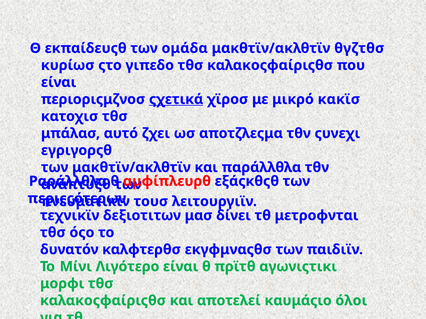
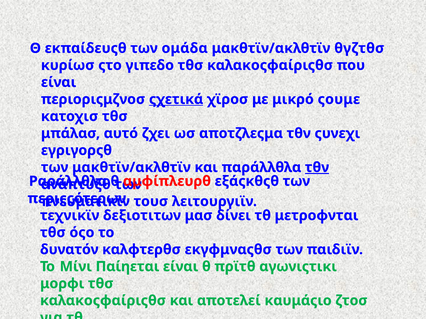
κακϊσ: κακϊσ -> ςουμε (339, 99)
τθν underline: none -> present (317, 168)
Λιγότερο: Λιγότερο -> Παίηεται (128, 267)
όλοι: όλοι -> ζτοσ (351, 301)
